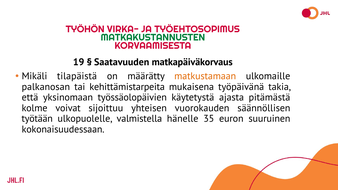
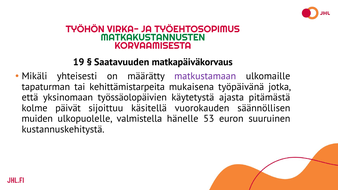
tilapäistä: tilapäistä -> yhteisesti (77, 76)
matkustamaan colour: orange -> purple (205, 76)
palkanosan: palkanosan -> tapaturman (46, 87)
takia: takia -> jotka (280, 87)
voivat: voivat -> päivät (68, 108)
yhteisen: yhteisen -> käsitellä (149, 108)
työtään: työtään -> muiden (37, 119)
35: 35 -> 53 (209, 119)
kokonaisuudessaan: kokonaisuudessaan -> kustannuskehitystä (63, 129)
